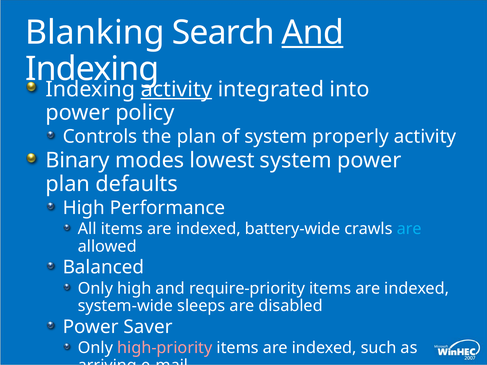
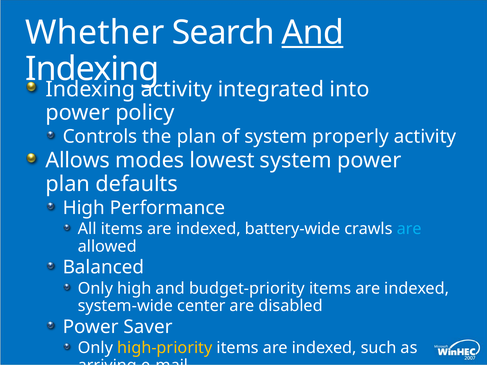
Blanking: Blanking -> Whether (95, 33)
activity underline: present -> none (176, 89)
Binary: Binary -> Allows (78, 161)
require-priority: require-priority -> budget-priority (247, 289)
sleeps: sleeps -> center (201, 306)
high-priority colour: pink -> yellow (165, 348)
